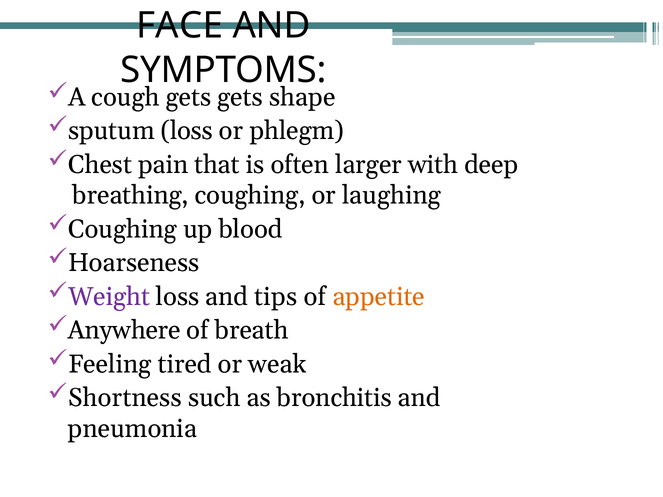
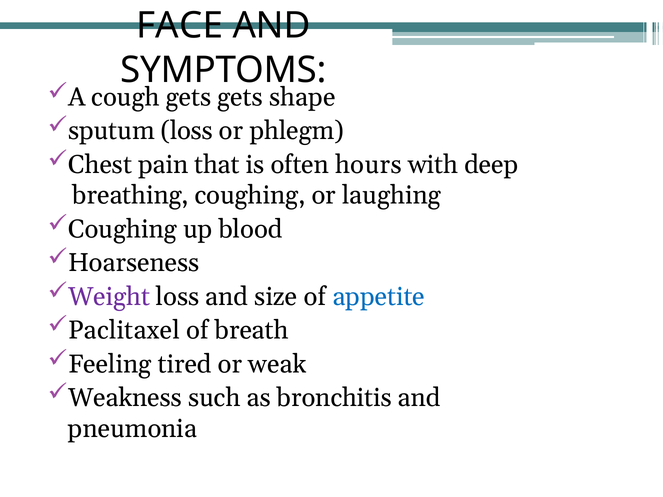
larger: larger -> hours (368, 165)
tips: tips -> size (276, 297)
appetite colour: orange -> blue (379, 297)
Anywhere: Anywhere -> Paclitaxel (124, 331)
Shortness: Shortness -> Weakness (125, 398)
